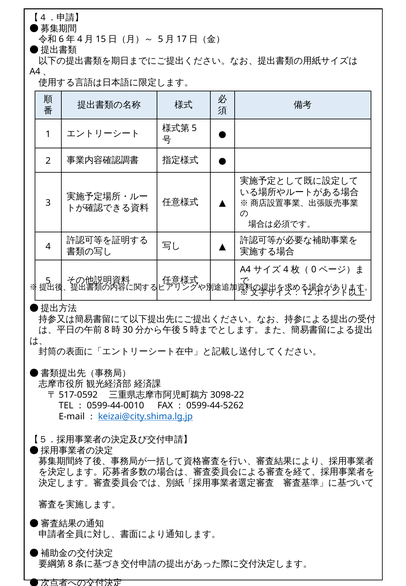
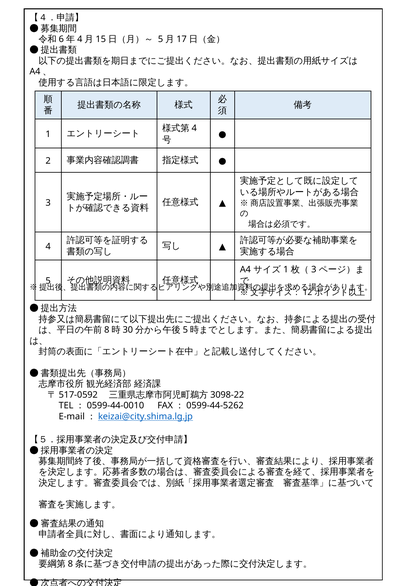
5: 5 -> 4 (194, 128)
4: 4 -> 1 (286, 270)
0: 0 -> 3 (314, 270)
